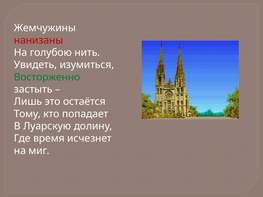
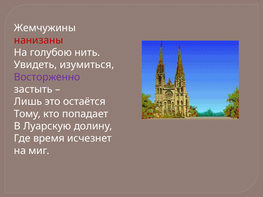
Восторженно colour: green -> purple (47, 77)
